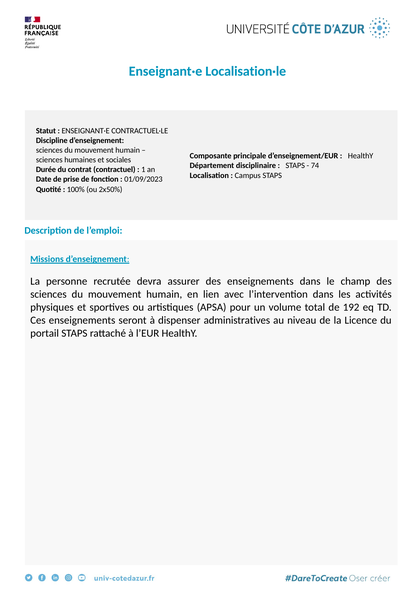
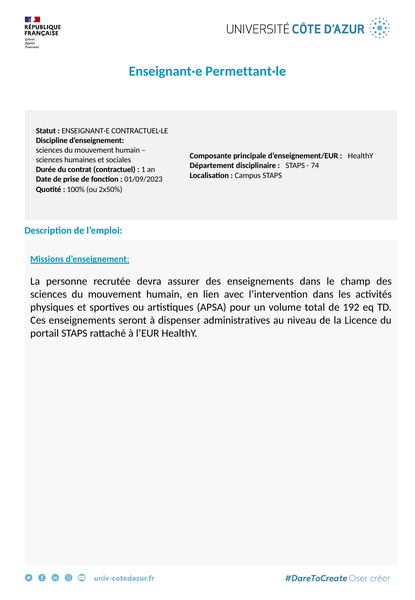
Localisation·le: Localisation·le -> Permettant·le (246, 71)
